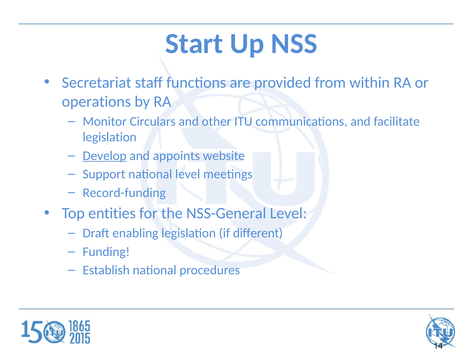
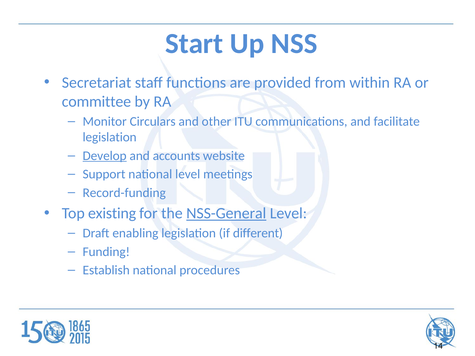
operations: operations -> committee (96, 102)
appoints: appoints -> accounts (176, 156)
entities: entities -> existing (112, 214)
NSS-General underline: none -> present (226, 214)
